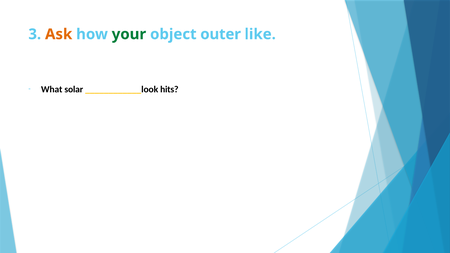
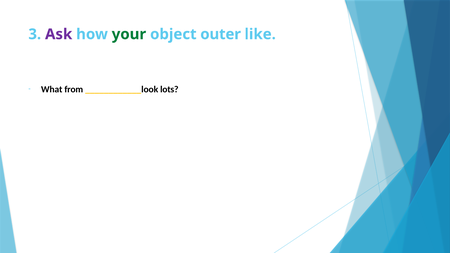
Ask colour: orange -> purple (59, 34)
solar: solar -> from (74, 89)
hits: hits -> lots (169, 89)
